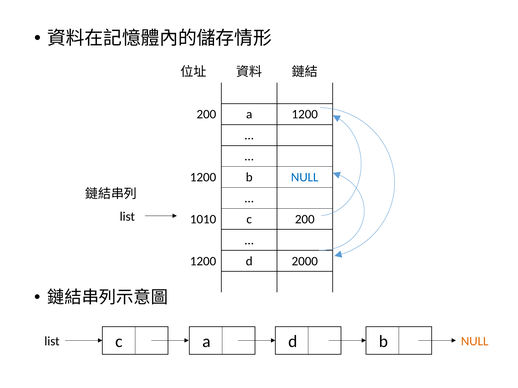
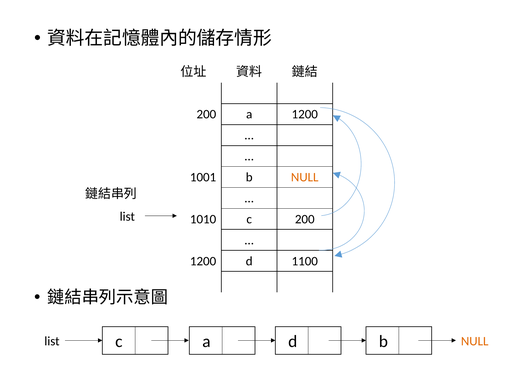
1200: 1200 -> 1001 (203, 177)
NULL colour: blue -> orange (305, 177)
2000: 2000 -> 1100 (305, 261)
